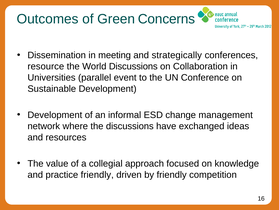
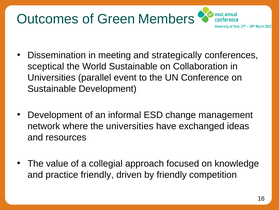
Concerns: Concerns -> Members (166, 19)
resource: resource -> sceptical (46, 66)
World Discussions: Discussions -> Sustainable (133, 66)
the discussions: discussions -> universities (130, 126)
